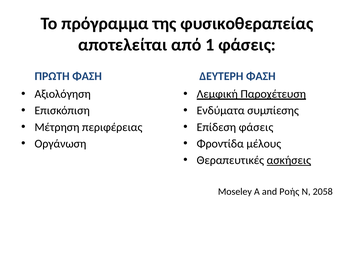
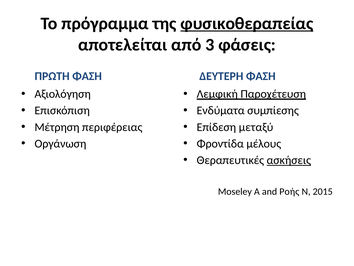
φυσικοθεραπείας underline: none -> present (247, 23)
1: 1 -> 3 (210, 45)
Επίδεση φάσεις: φάσεις -> μεταξύ (256, 127)
2058: 2058 -> 2015 (323, 191)
